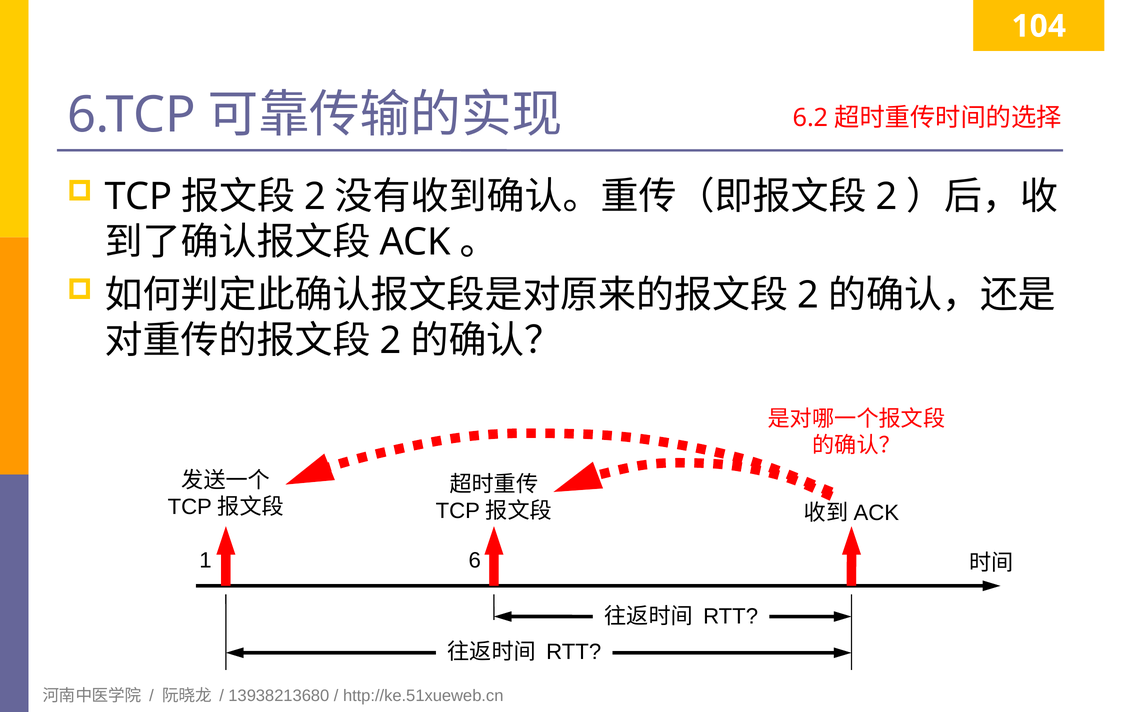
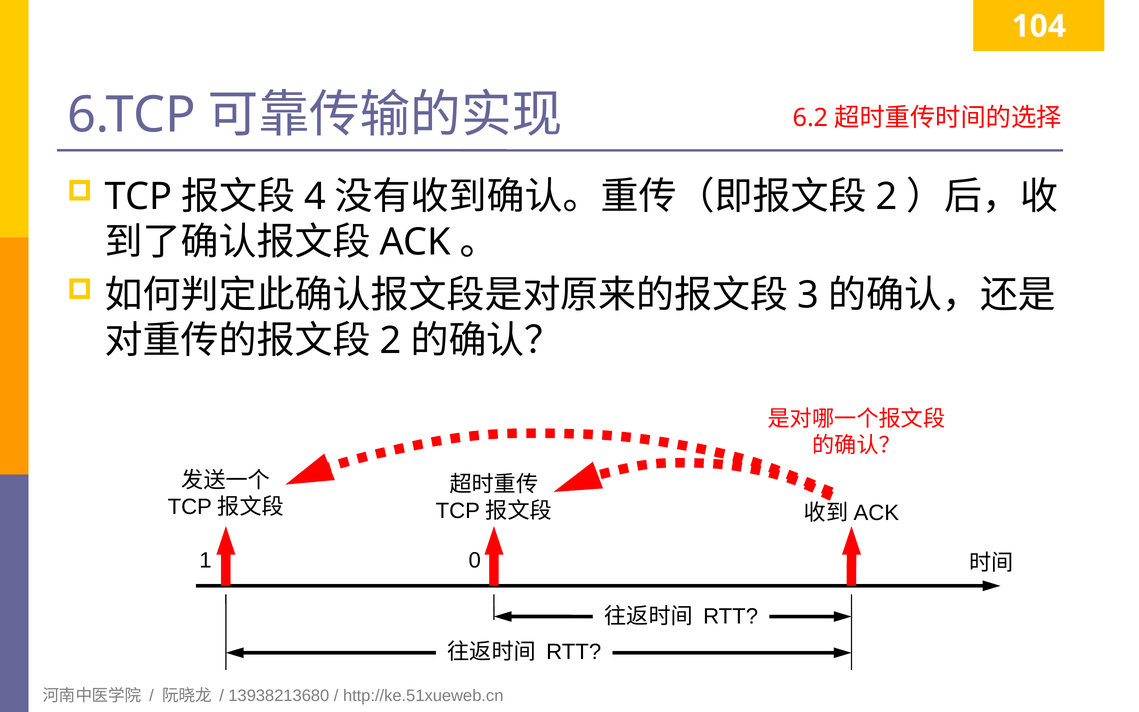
2: 2 -> 4 (315, 197)
2: 2 -> 3 (808, 295)
6: 6 -> 0 (475, 561)
